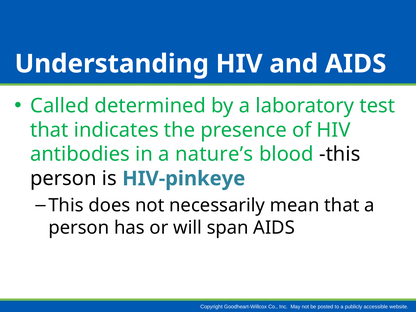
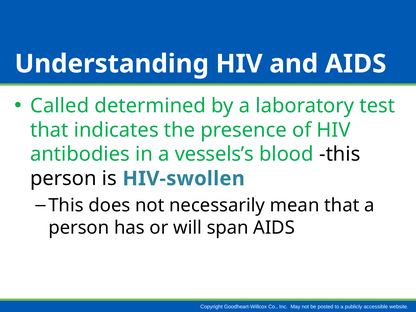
nature’s: nature’s -> vessels’s (214, 154)
HIV-pinkeye: HIV-pinkeye -> HIV-swollen (184, 179)
